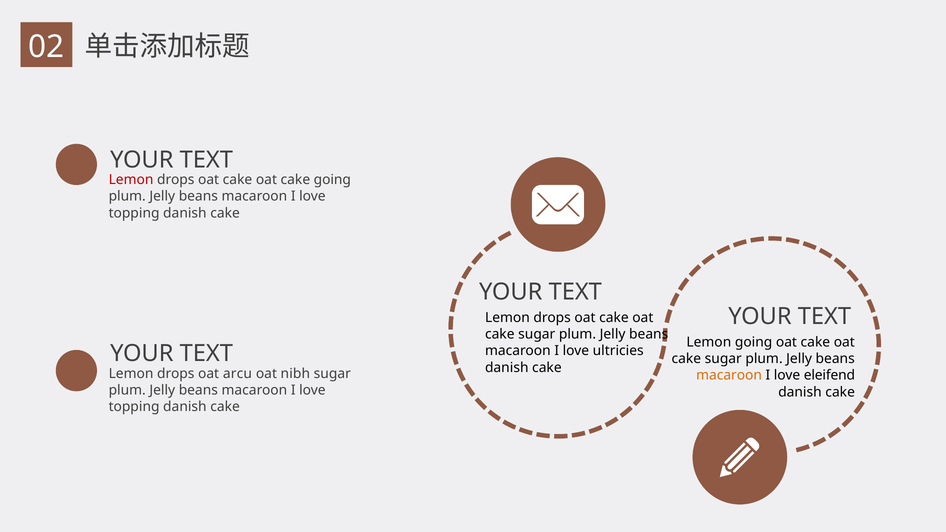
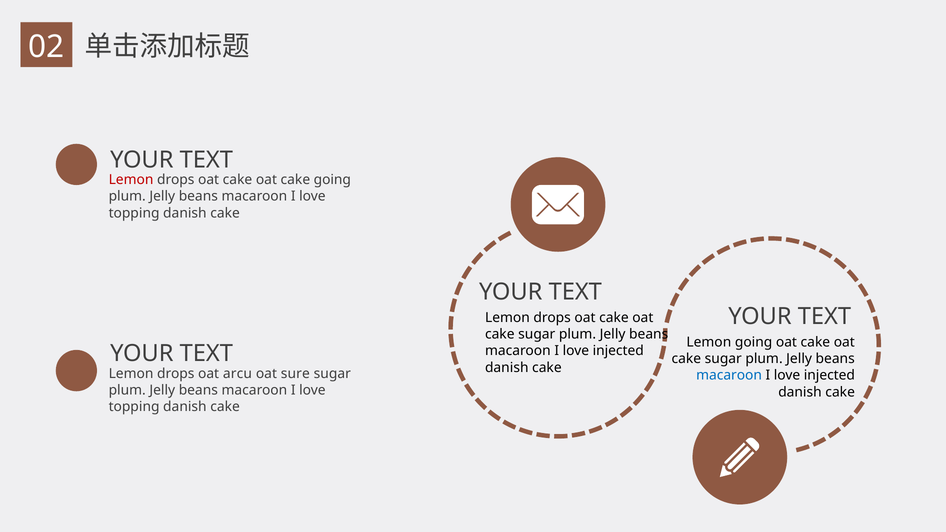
ultricies: ultricies -> injected (618, 351)
nibh: nibh -> sure (295, 374)
macaroon colour: orange -> blue (729, 376)
eleifend: eleifend -> injected (829, 376)
